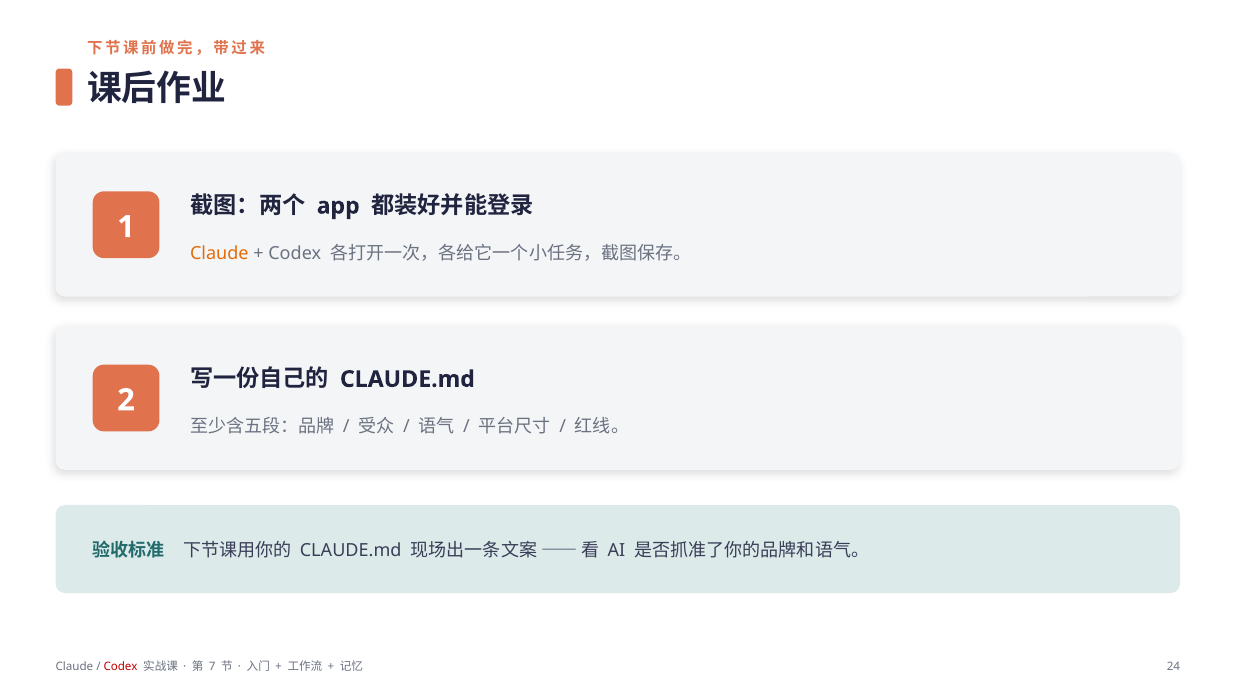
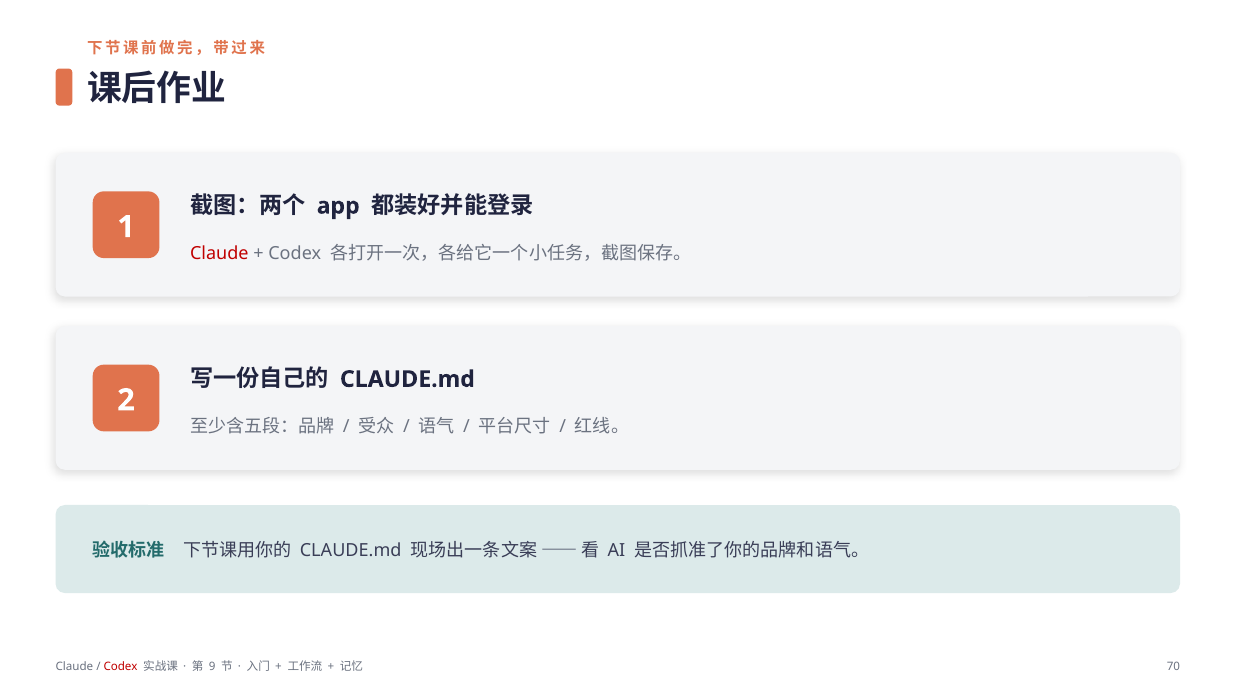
Claude colour: orange -> red (219, 253)
7: 7 -> 9 (212, 667)
24: 24 -> 70 (1173, 667)
